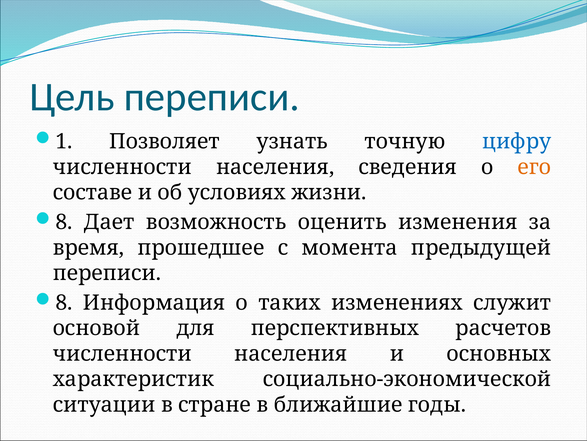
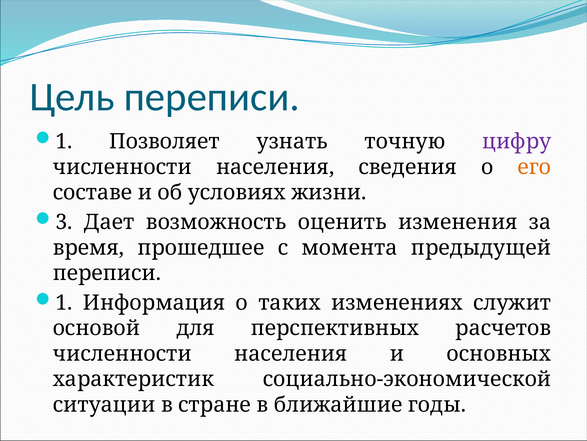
цифру colour: blue -> purple (517, 141)
8: 8 -> 3 (64, 222)
8: 8 -> 1 (64, 302)
